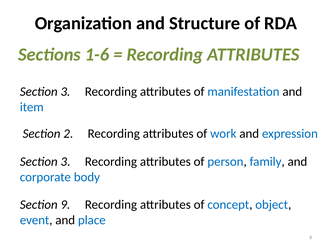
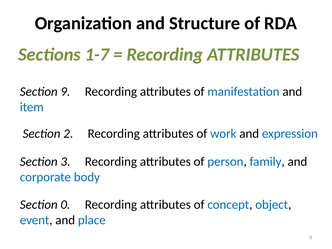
1-6: 1-6 -> 1-7 (97, 55)
3: 3 -> 9 (65, 92)
Section 9: 9 -> 0 (65, 205)
